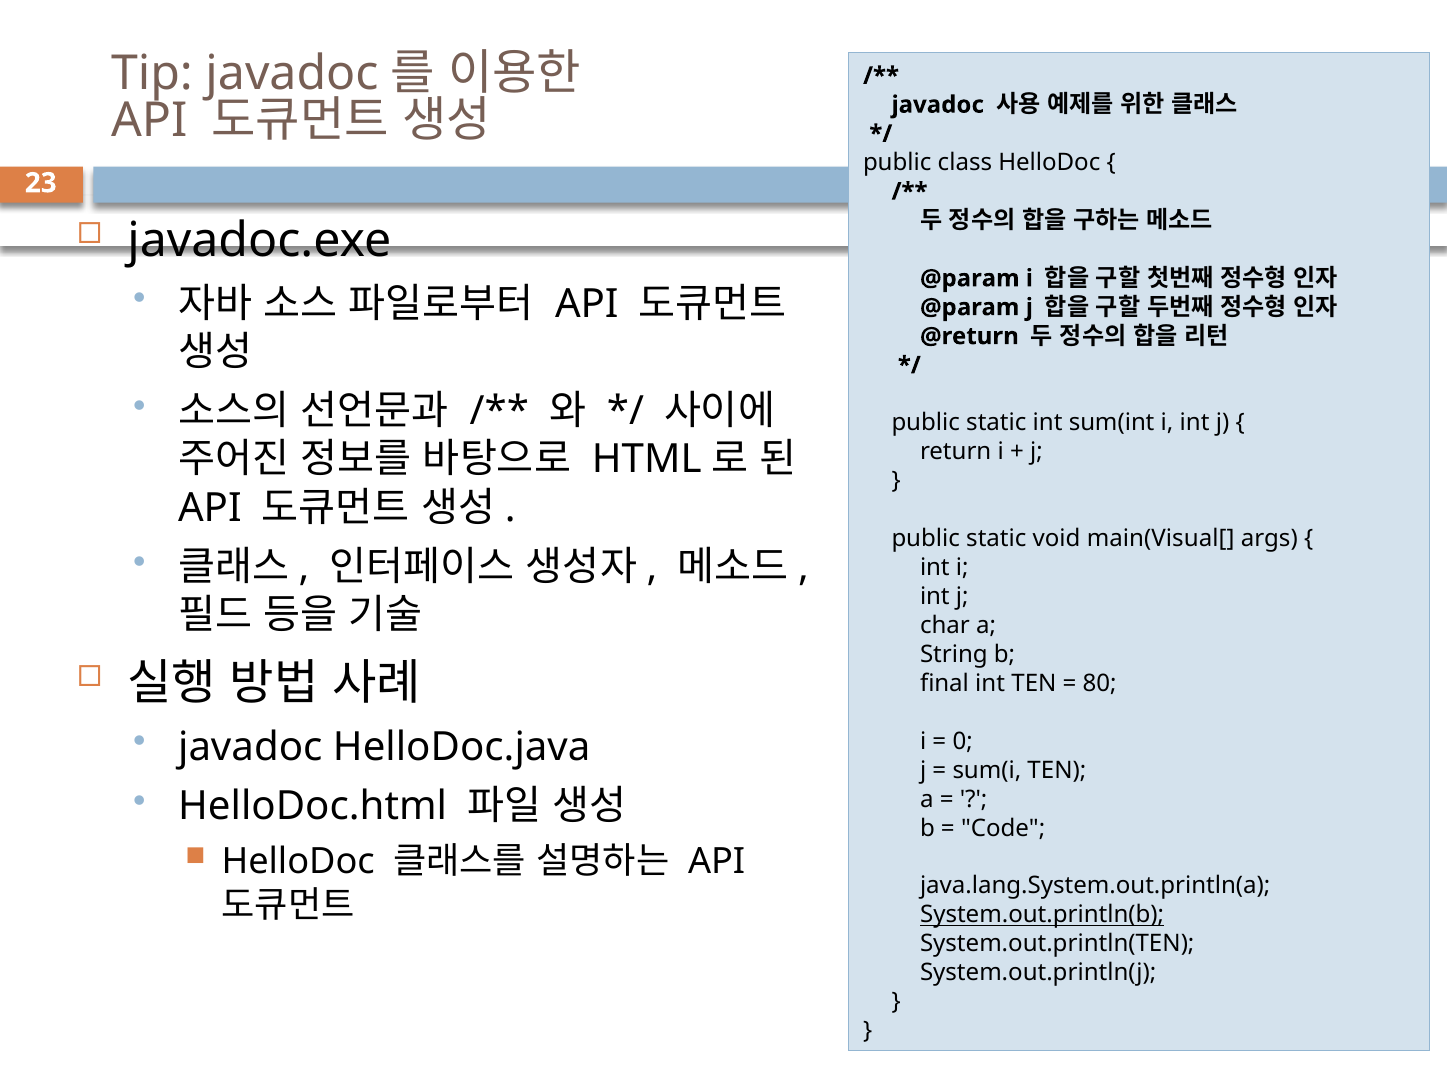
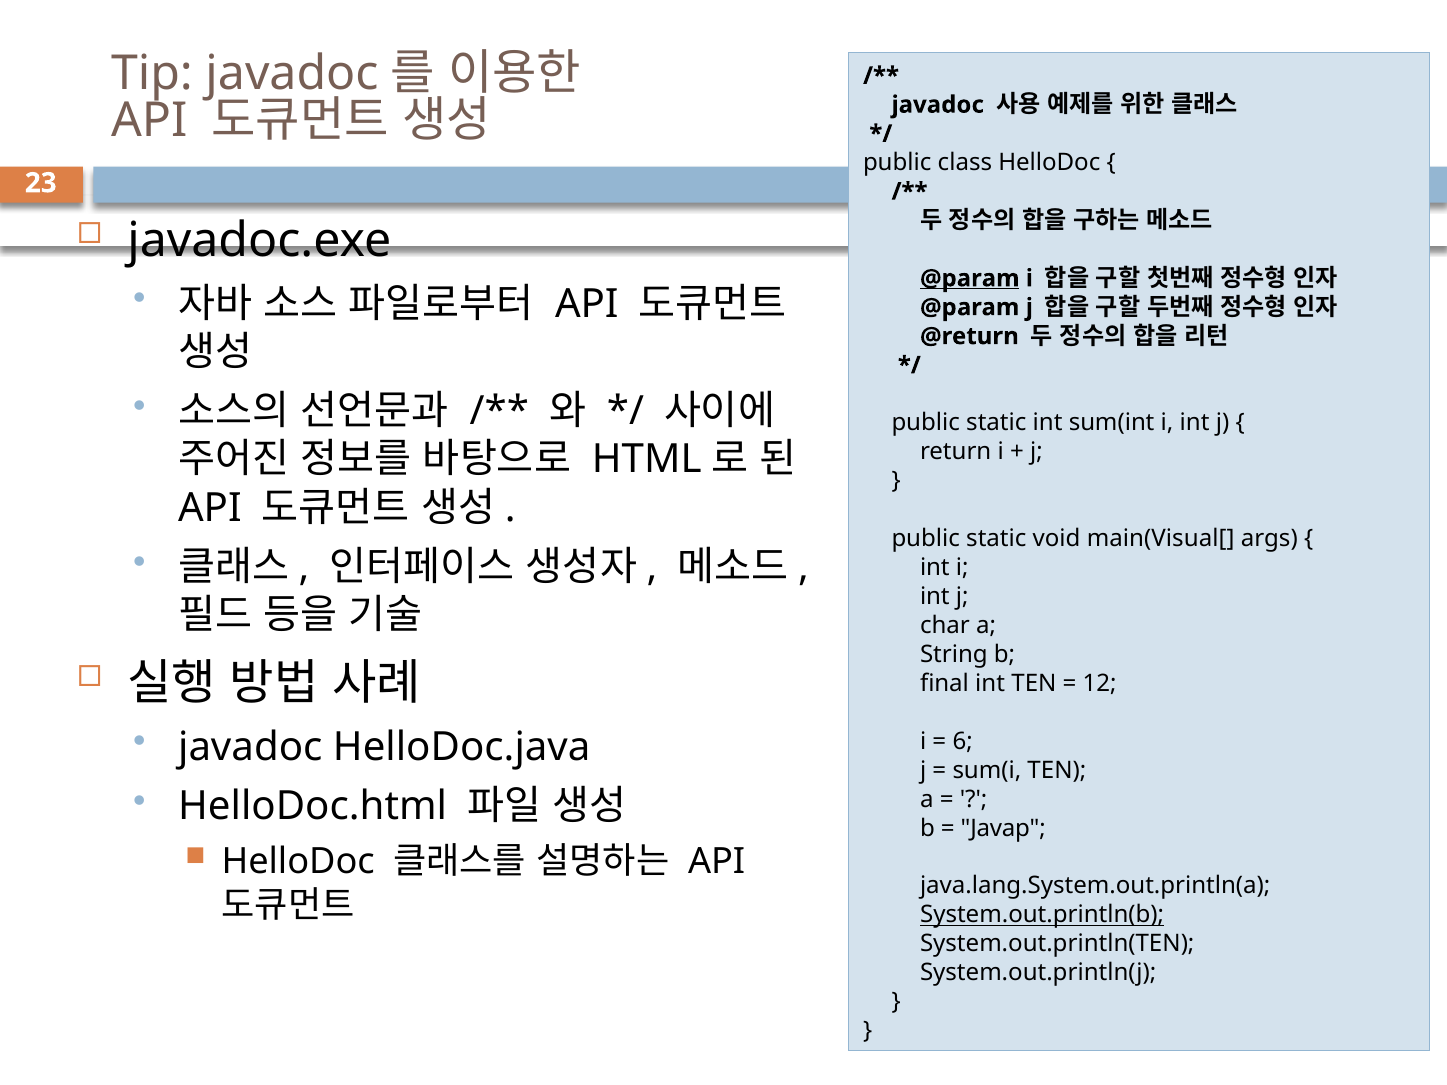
@param underline: none -> present (970, 278)
80: 80 -> 12 (1100, 684)
0: 0 -> 6 (963, 741)
Code: Code -> Javap (1003, 828)
